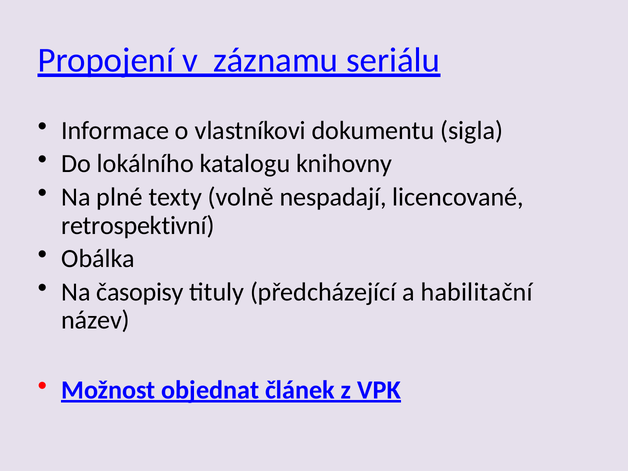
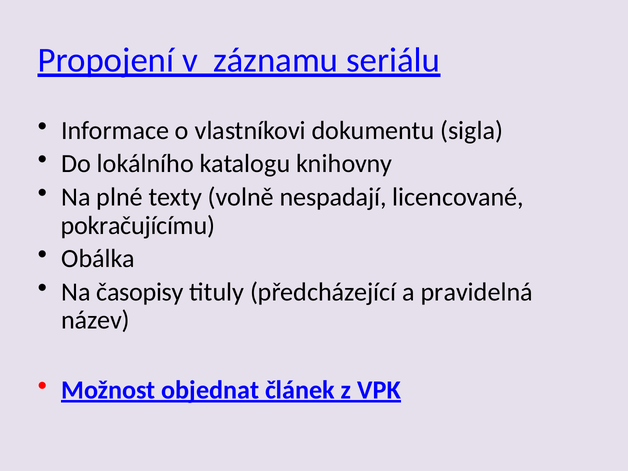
retrospektivní: retrospektivní -> pokračujícímu (138, 225)
habilitační: habilitační -> pravidelná (477, 292)
